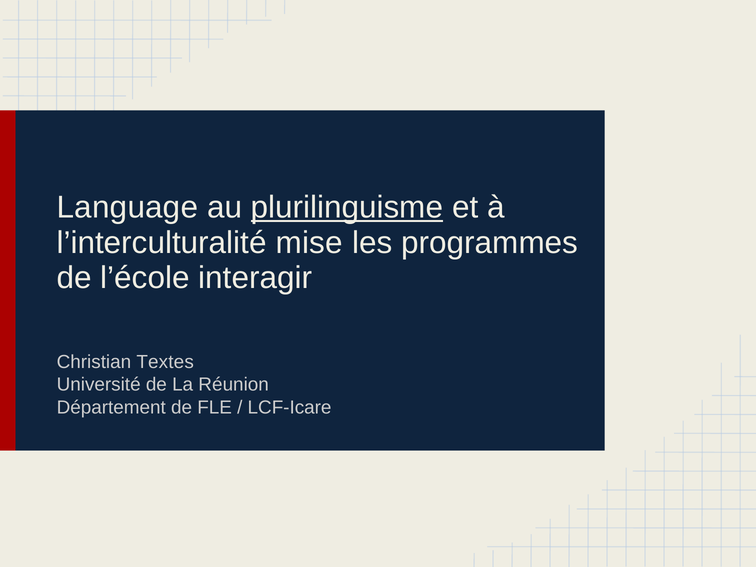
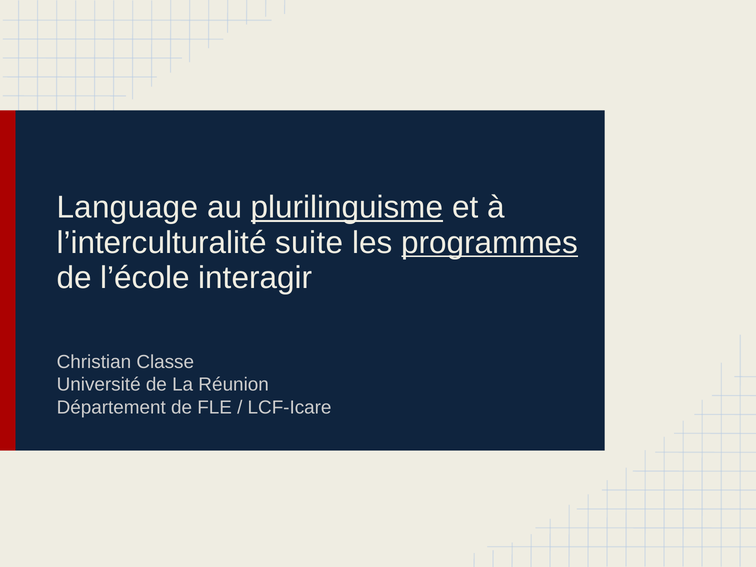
mise: mise -> suite (309, 243)
programmes underline: none -> present (490, 243)
Textes: Textes -> Classe (165, 362)
